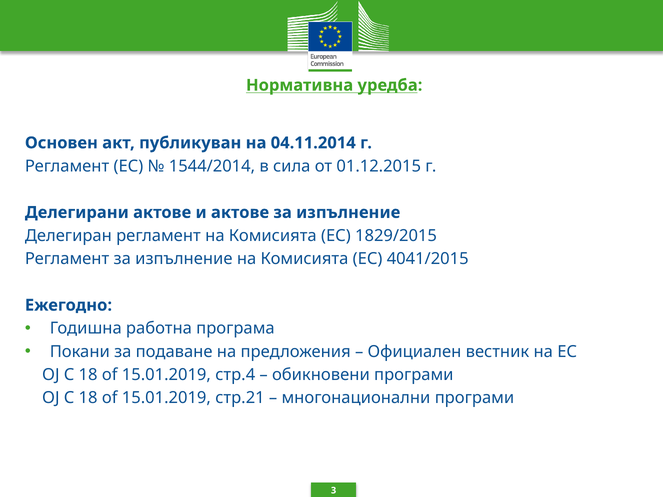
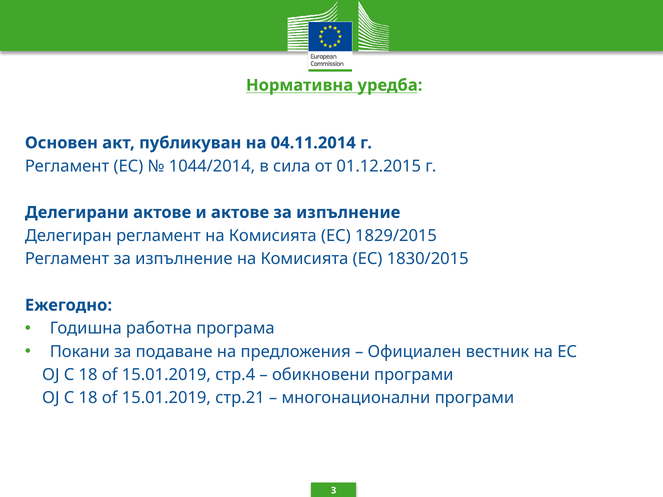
1544/2014: 1544/2014 -> 1044/2014 (212, 166)
4041/2015: 4041/2015 -> 1830/2015 (428, 259)
